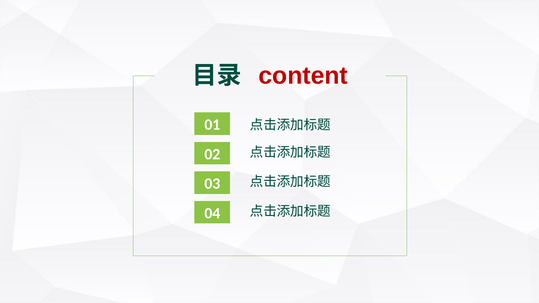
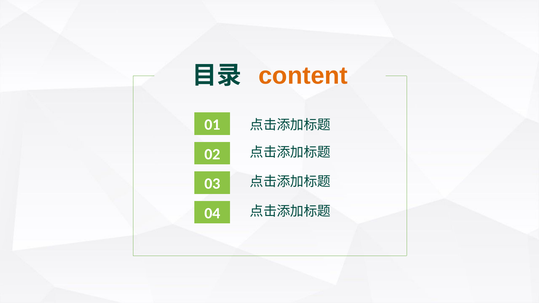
content colour: red -> orange (303, 76)
